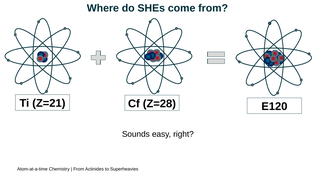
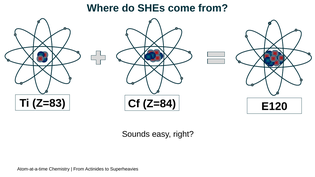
Z=21: Z=21 -> Z=83 (49, 103)
Z=28: Z=28 -> Z=84 (159, 104)
